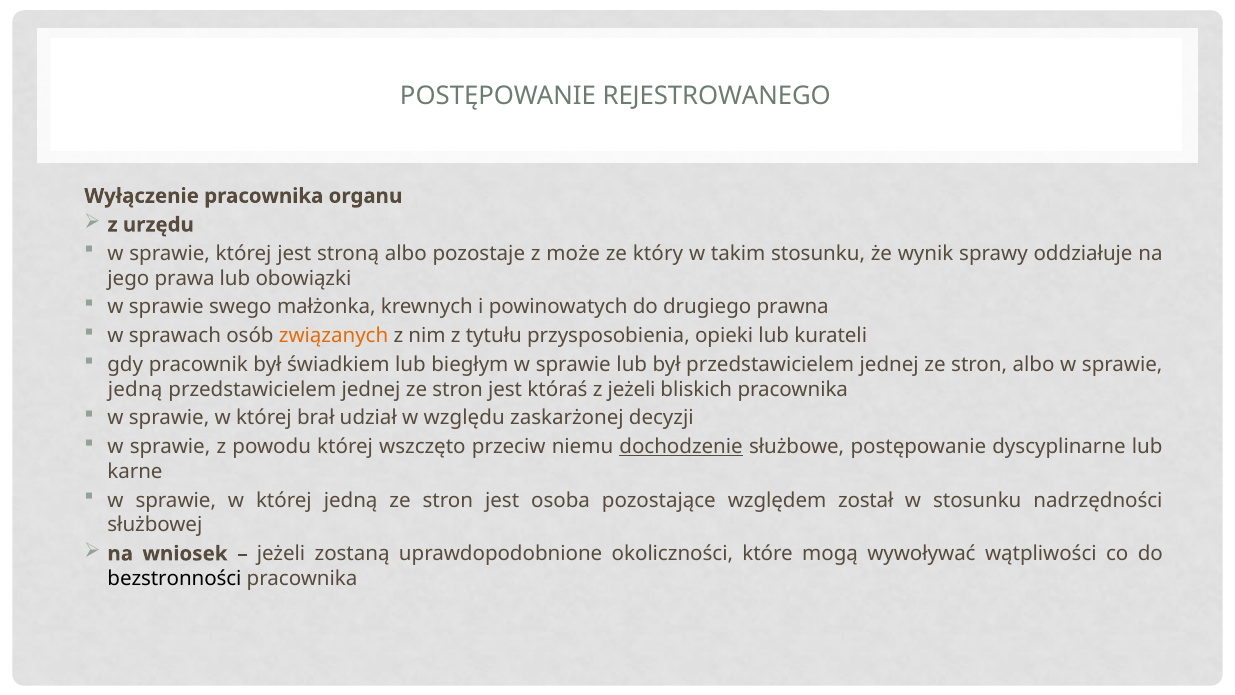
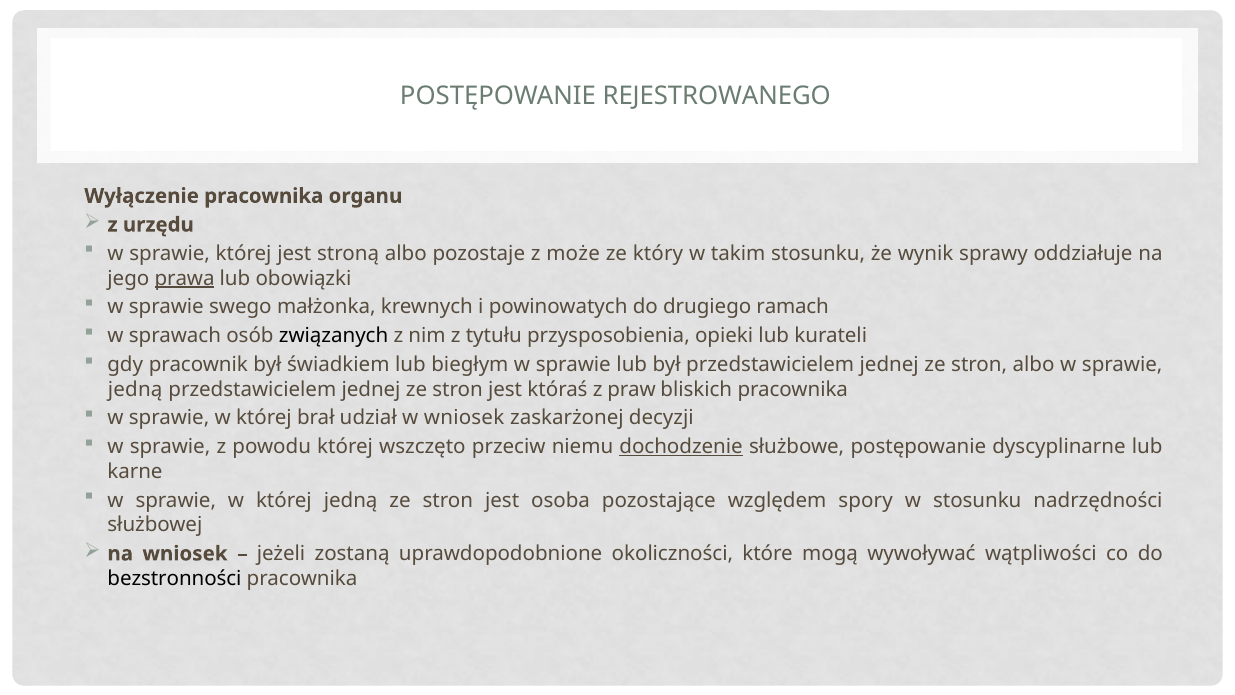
prawa underline: none -> present (185, 278)
prawna: prawna -> ramach (793, 307)
związanych colour: orange -> black (334, 336)
z jeżeli: jeżeli -> praw (632, 389)
w względu: względu -> wniosek (464, 418)
został: został -> spory (866, 500)
